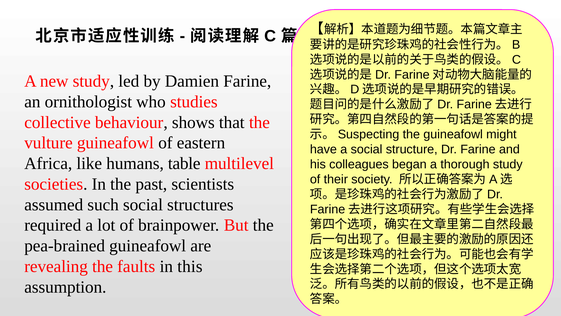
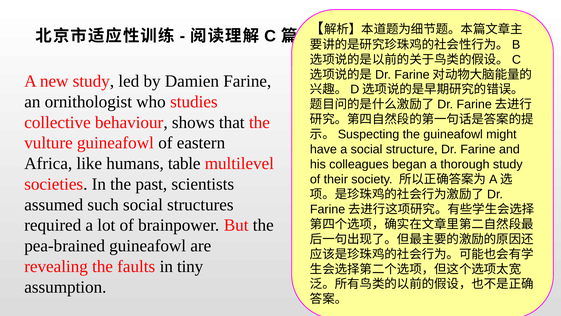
this: this -> tiny (190, 266)
